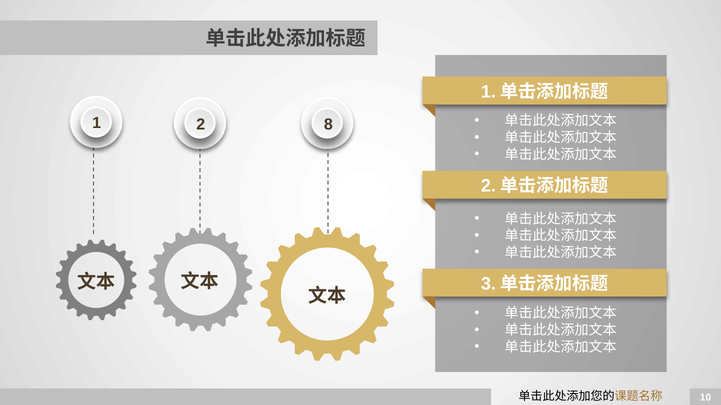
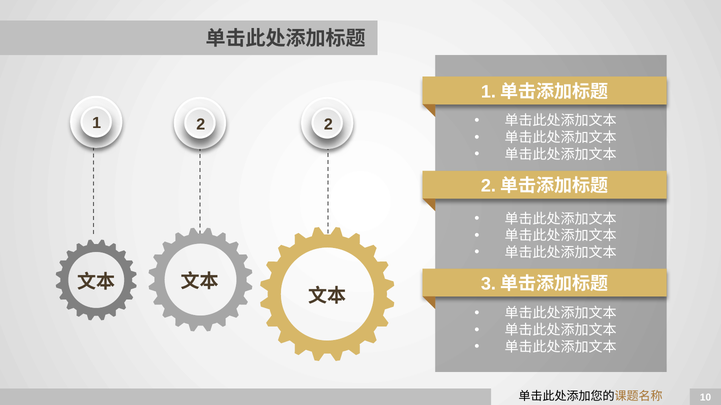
2 8: 8 -> 2 (328, 124)
